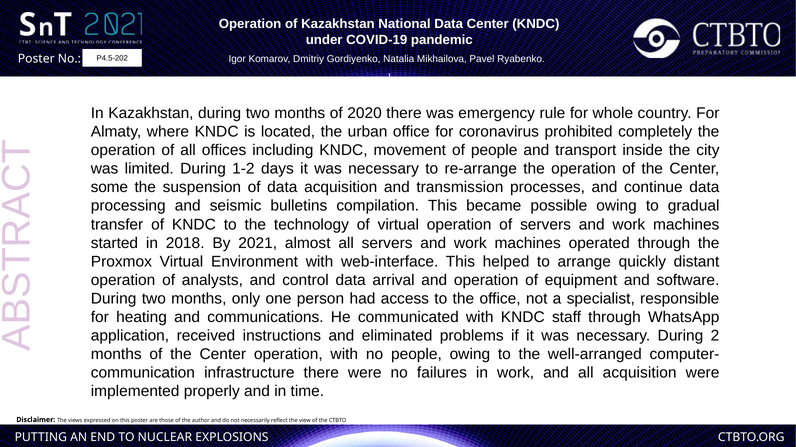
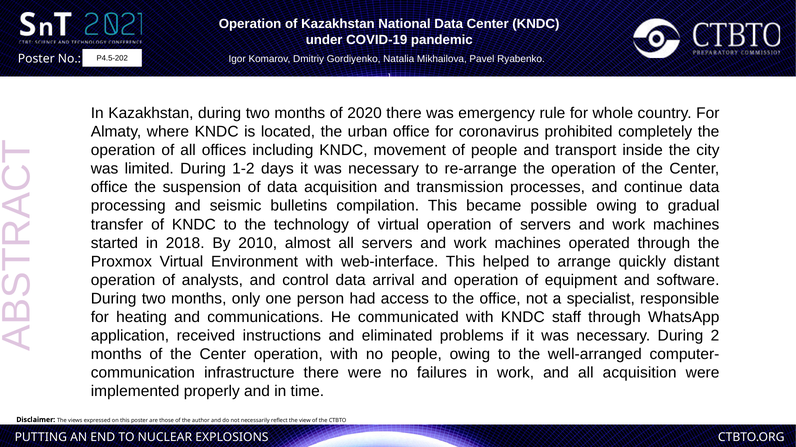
some: some -> office (109, 188)
2021: 2021 -> 2010 (258, 243)
